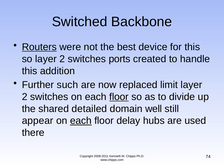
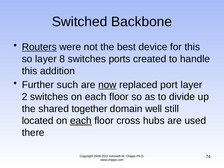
so layer 2: 2 -> 8 (62, 59)
now underline: none -> present (107, 85)
limit: limit -> port (169, 85)
floor underline: present -> none (119, 97)
detailed: detailed -> together (89, 109)
appear: appear -> located (38, 121)
delay: delay -> cross (128, 121)
